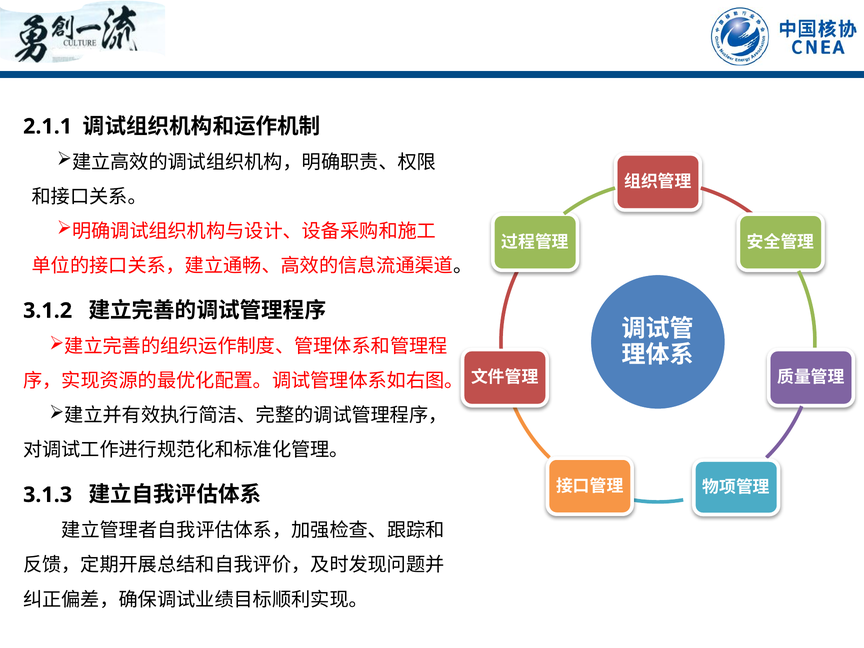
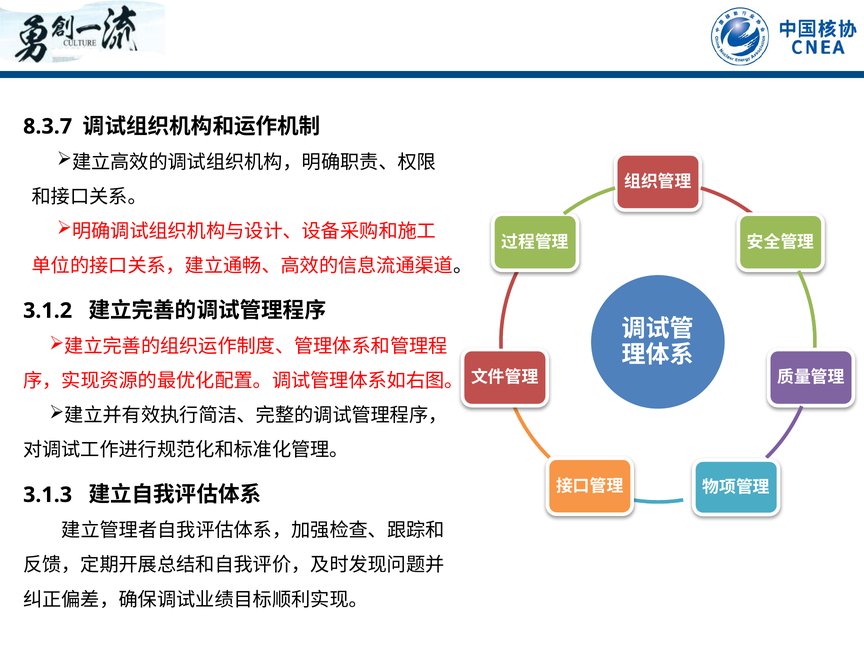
2.1.1: 2.1.1 -> 8.3.7 (48, 126)
